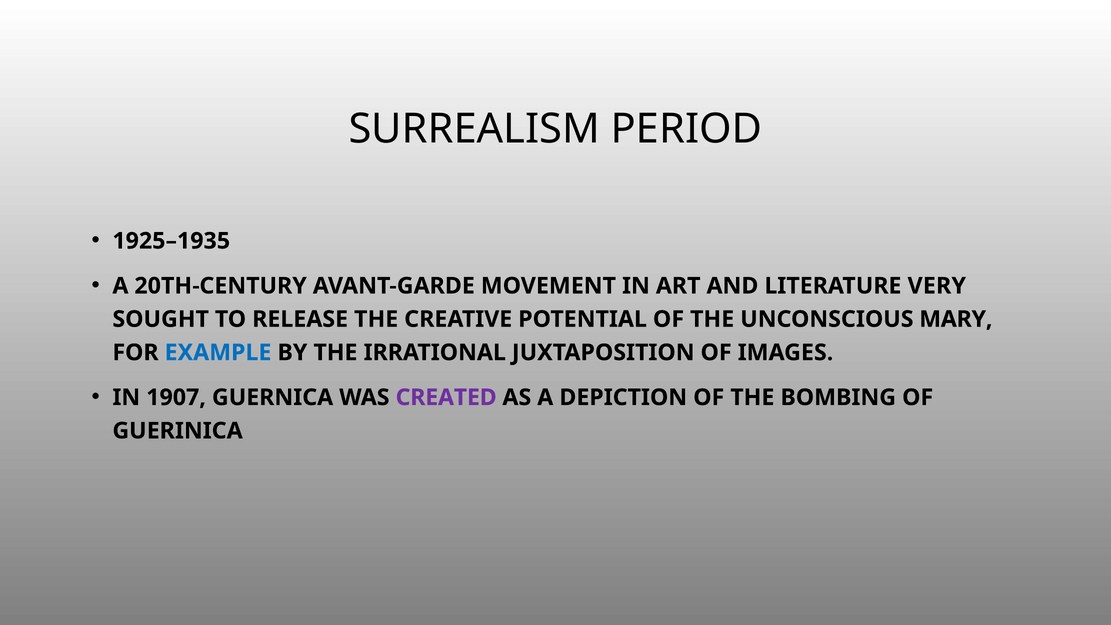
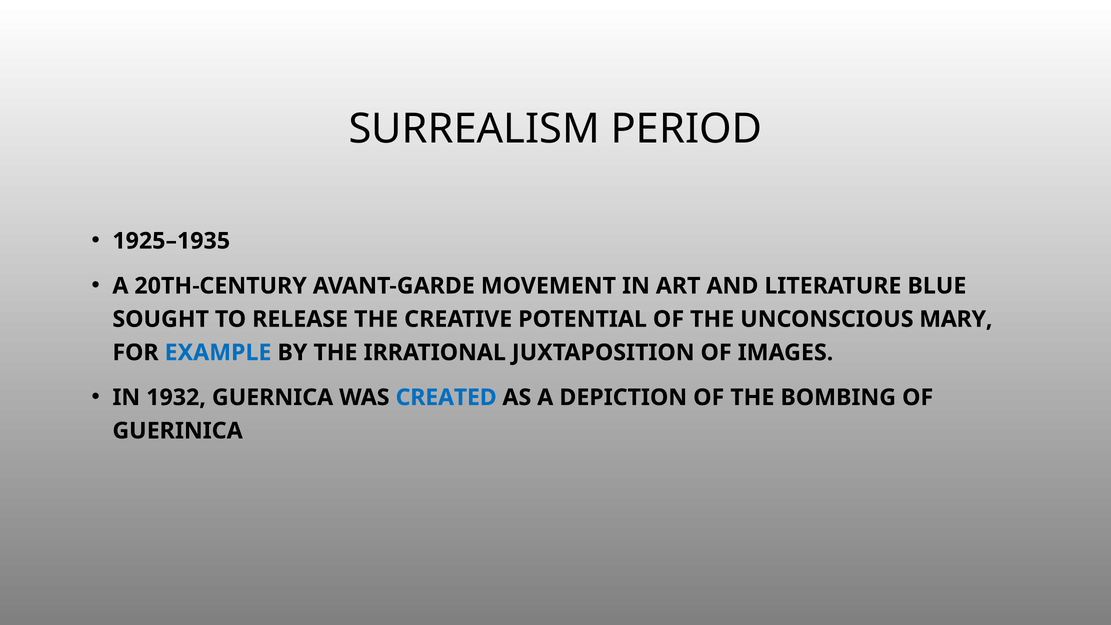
VERY: VERY -> BLUE (937, 286)
1907: 1907 -> 1932 (176, 397)
CREATED colour: purple -> blue (446, 397)
